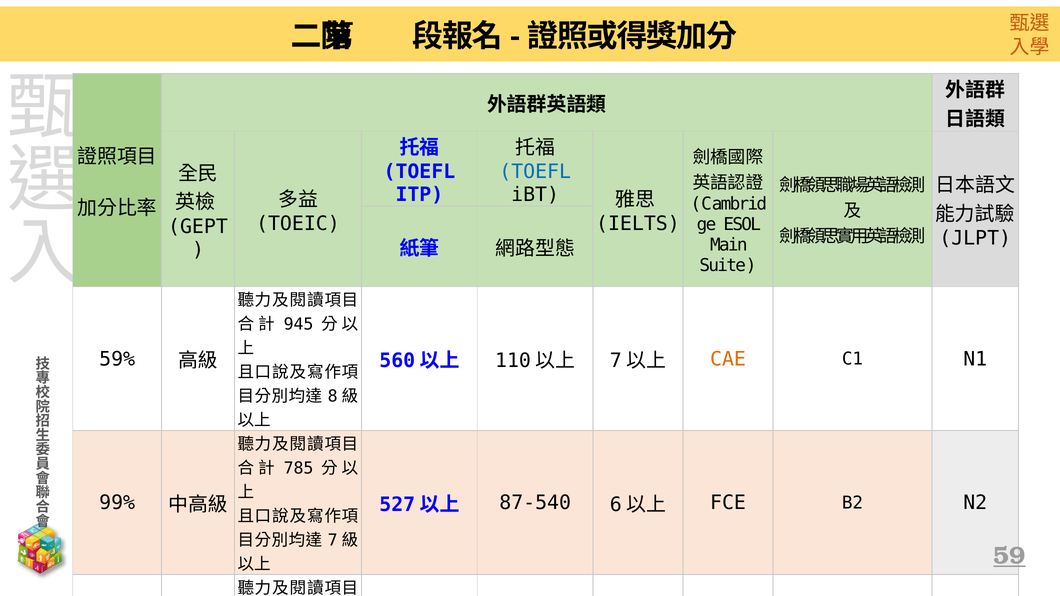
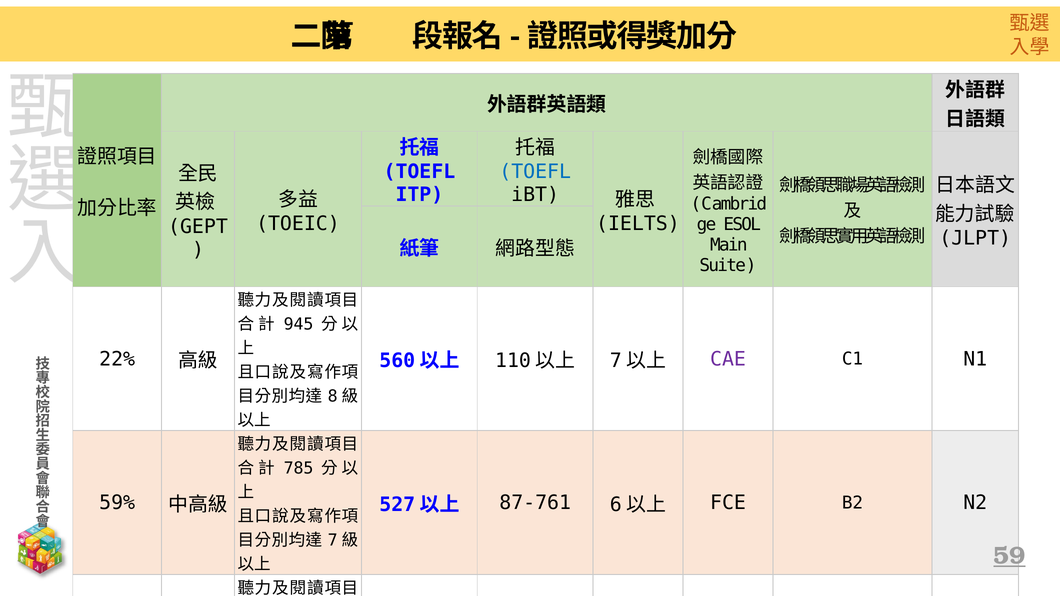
59%: 59% -> 22% (117, 359)
CAE colour: orange -> purple (728, 359)
99%: 99% -> 59% (117, 503)
87-540: 87-540 -> 87-761 (535, 503)
